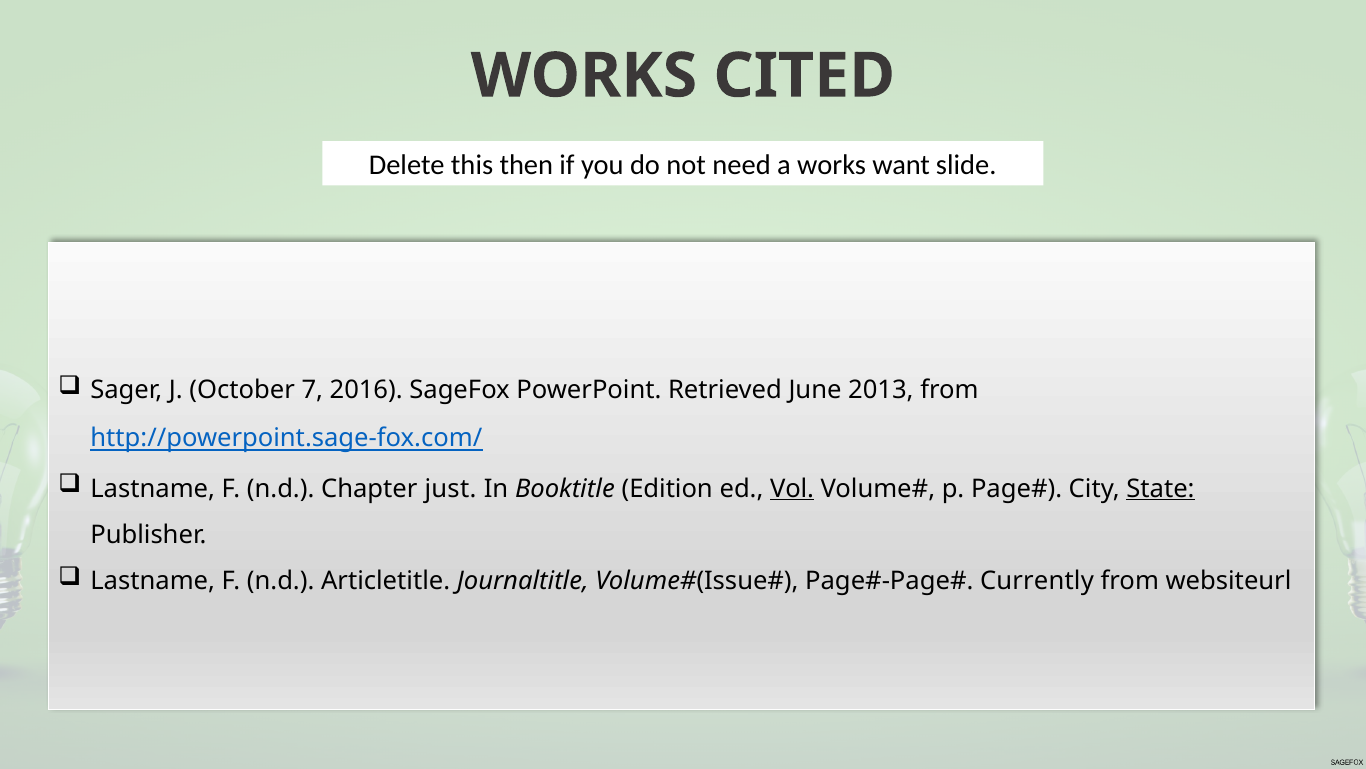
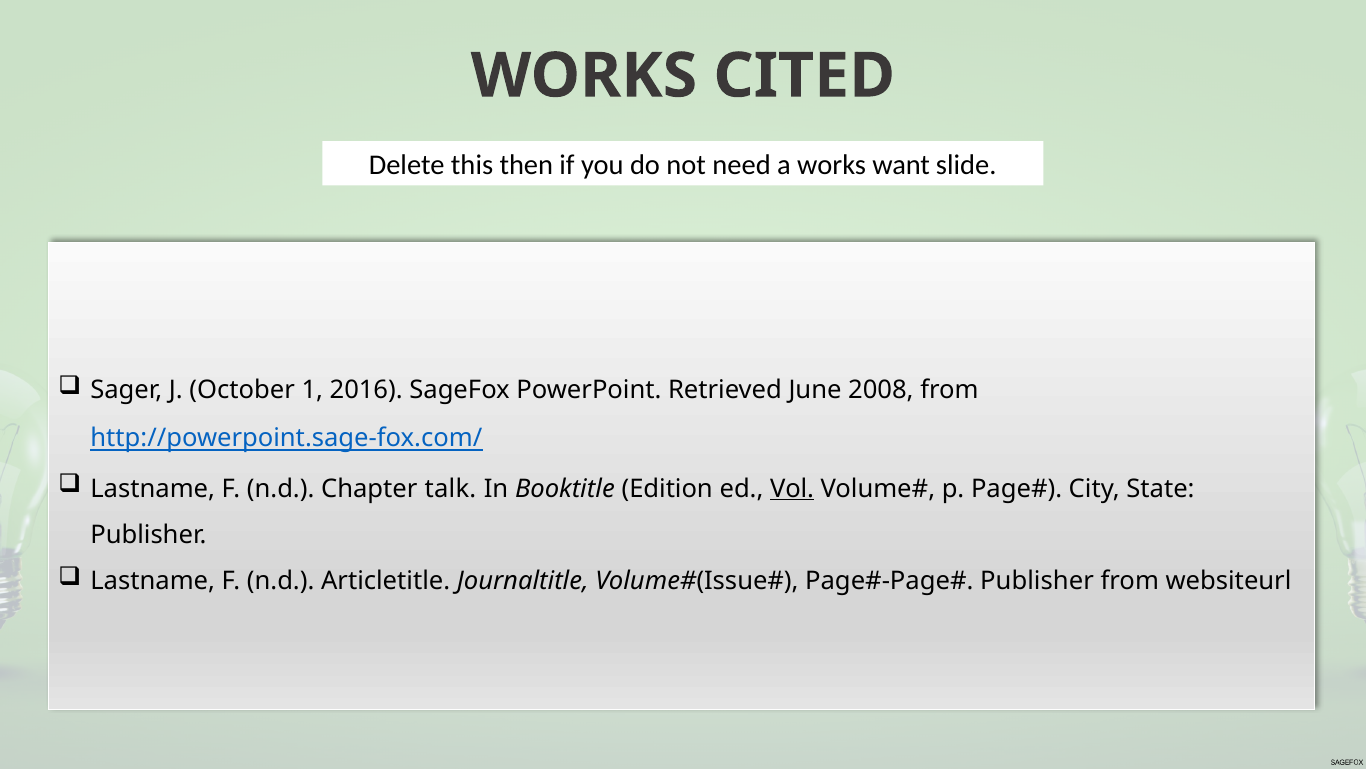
7: 7 -> 1 (312, 390)
2013: 2013 -> 2008 (881, 390)
just: just -> talk (450, 488)
State underline: present -> none (1160, 488)
Currently: Currently -> Publisher (1037, 580)
